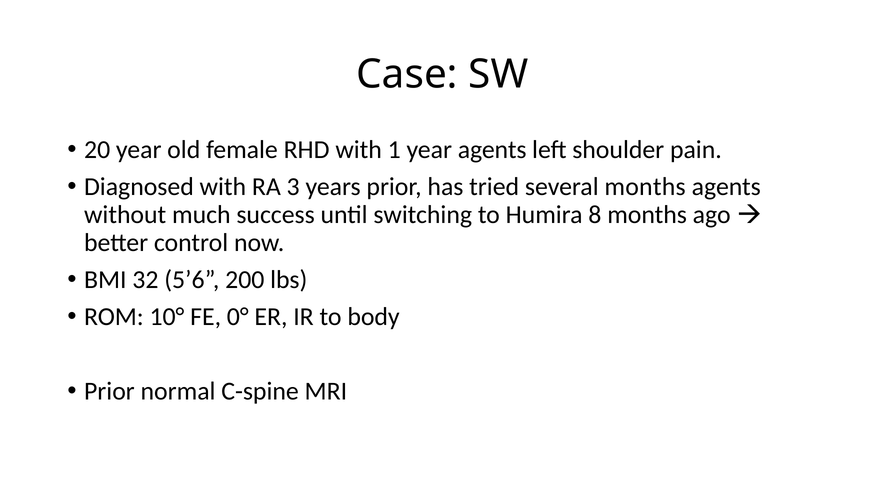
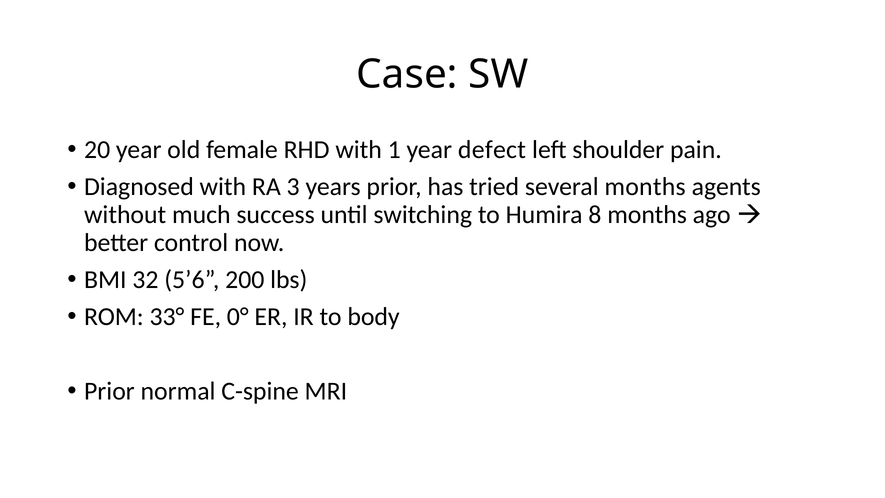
year agents: agents -> defect (492, 150)
10°: 10° -> 33° (167, 317)
